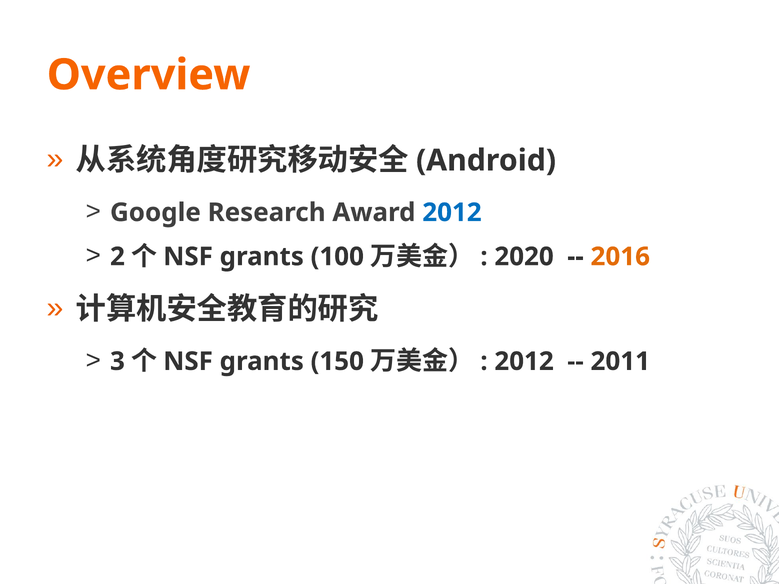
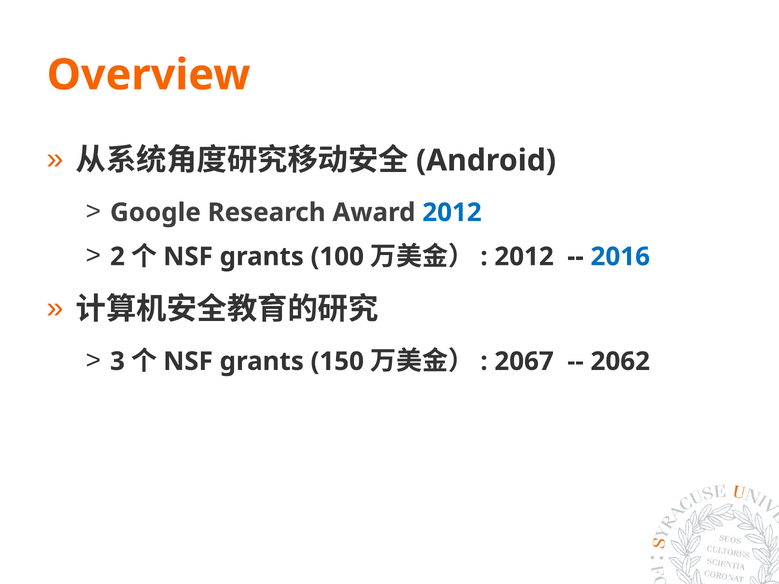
2020: 2020 -> 2012 (524, 257)
2016 colour: orange -> blue (620, 257)
2012: 2012 -> 2067 (524, 362)
2011: 2011 -> 2062 (620, 362)
